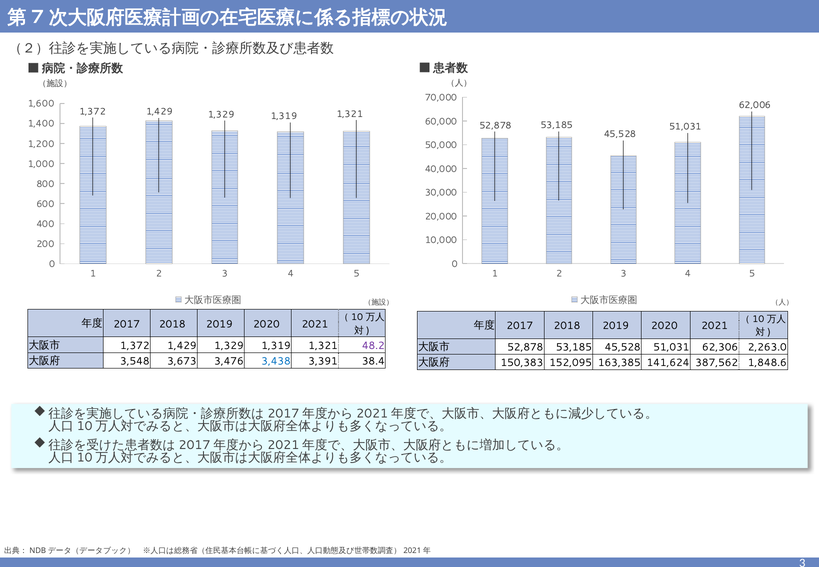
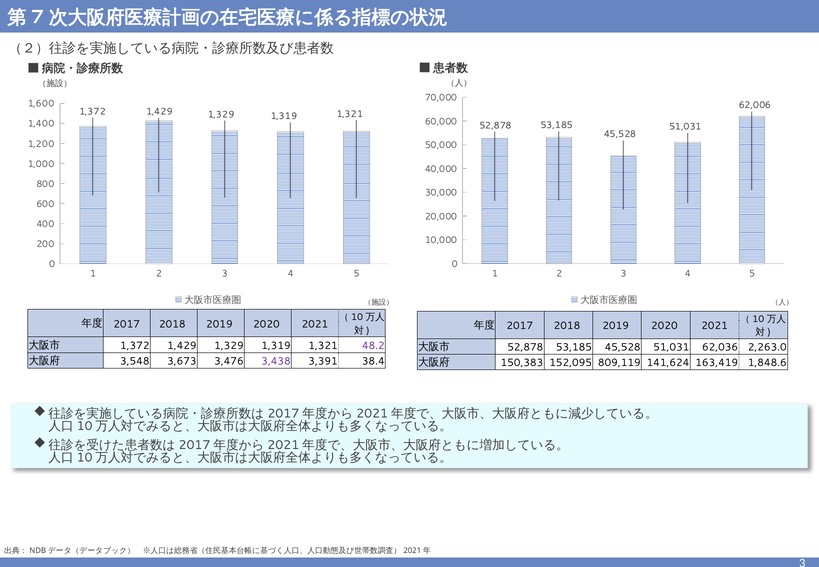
62,306: 62,306 -> 62,036 (720, 347)
3,438 colour: blue -> purple (276, 361)
163,385: 163,385 -> 809,119 (619, 363)
387,562: 387,562 -> 163,419 (717, 363)
